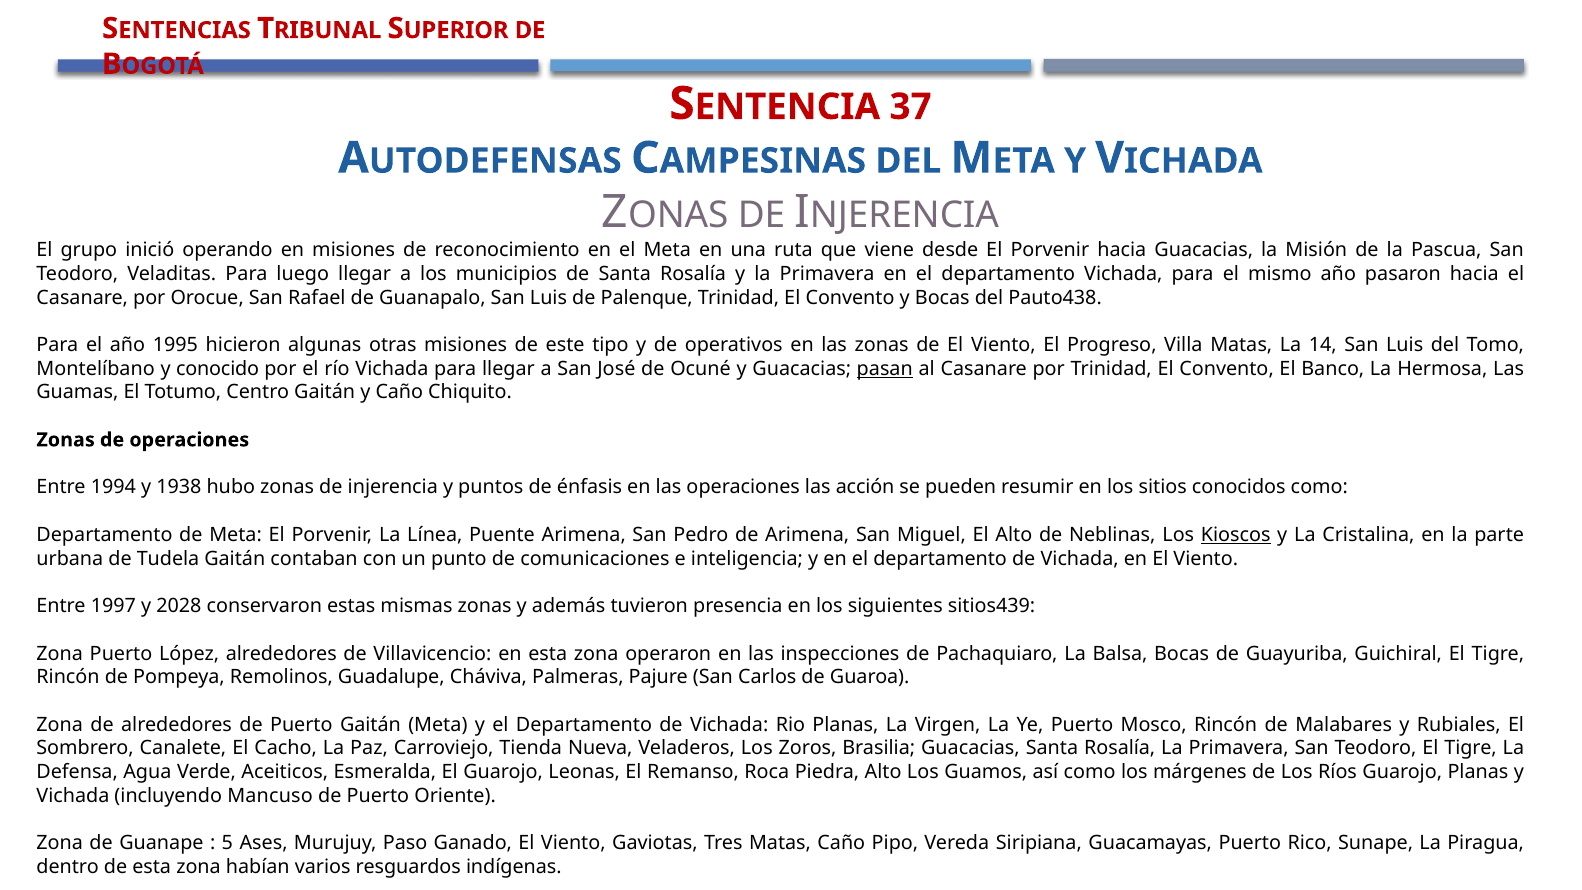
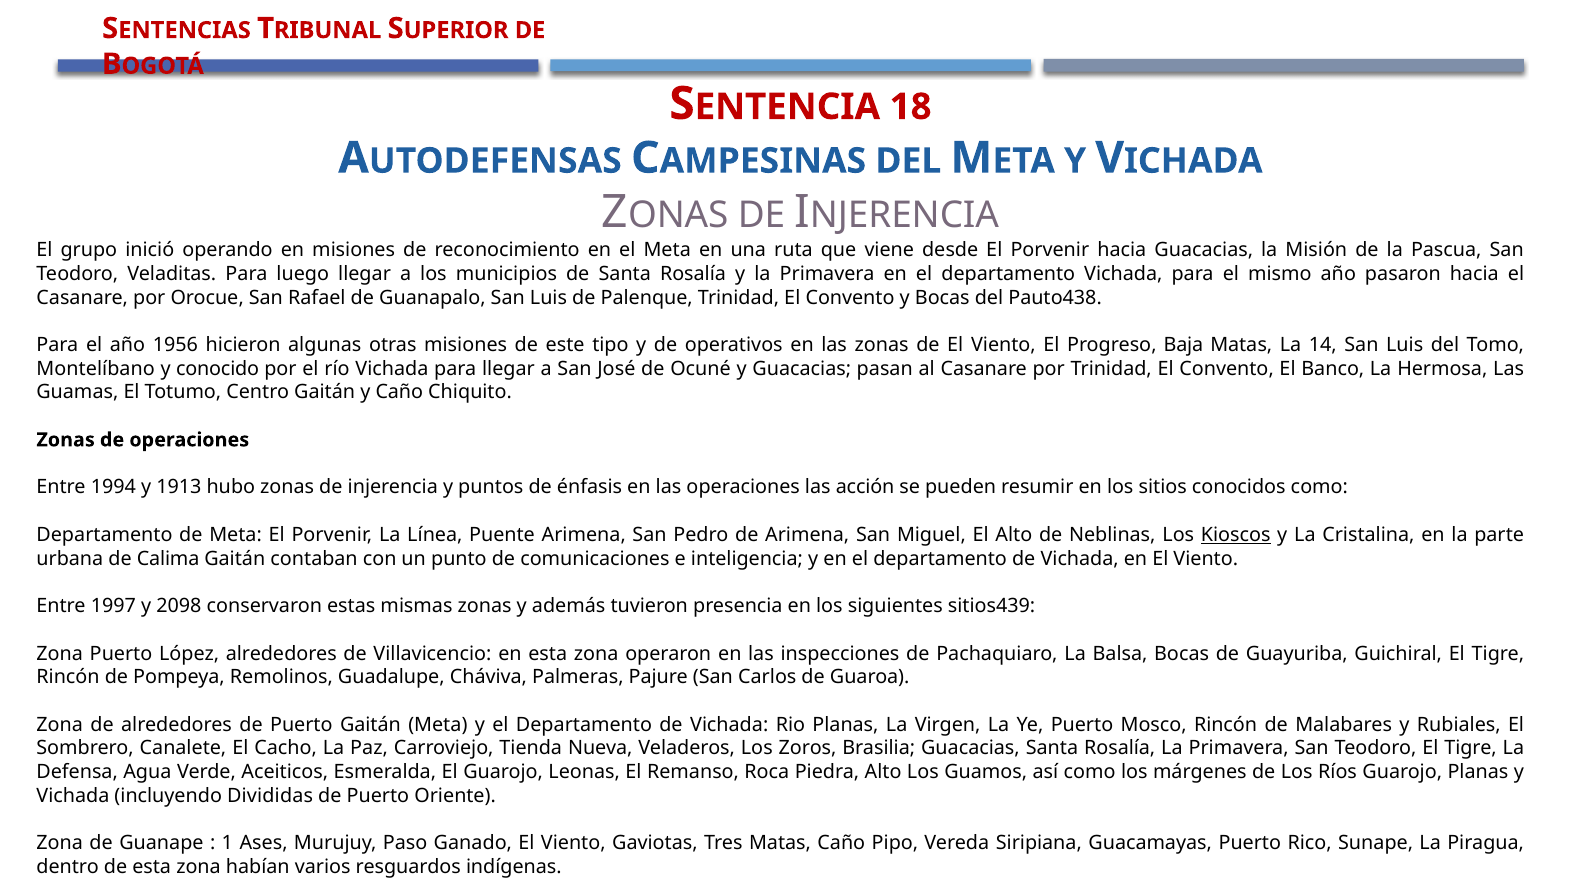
37: 37 -> 18 (911, 107)
1995: 1995 -> 1956 (175, 345)
Villa: Villa -> Baja (1183, 345)
pasan underline: present -> none (885, 369)
1938: 1938 -> 1913 (179, 487)
Tudela: Tudela -> Calima (168, 558)
2028: 2028 -> 2098 (179, 606)
Mancuso: Mancuso -> Divididas (270, 796)
5: 5 -> 1 (227, 843)
